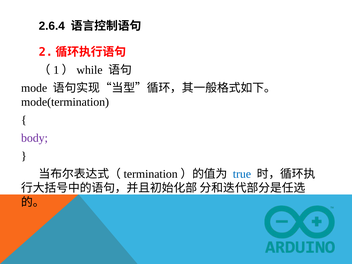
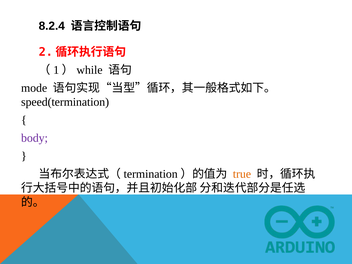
2.6.4: 2.6.4 -> 8.2.4 (52, 26)
mode(termination: mode(termination -> speed(termination (65, 102)
true colour: blue -> orange (242, 174)
